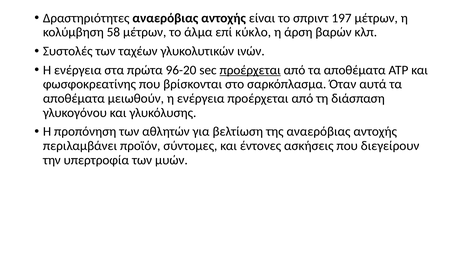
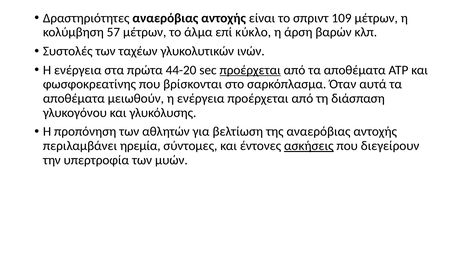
197: 197 -> 109 (342, 18)
58: 58 -> 57 (113, 32)
96-20: 96-20 -> 44-20 (181, 70)
προϊόν: προϊόν -> ηρεμία (140, 146)
ασκήσεις underline: none -> present (309, 146)
